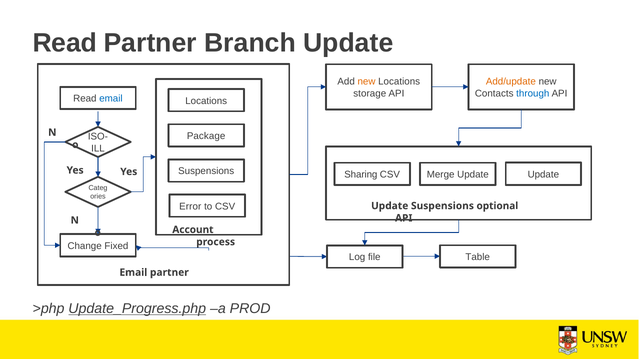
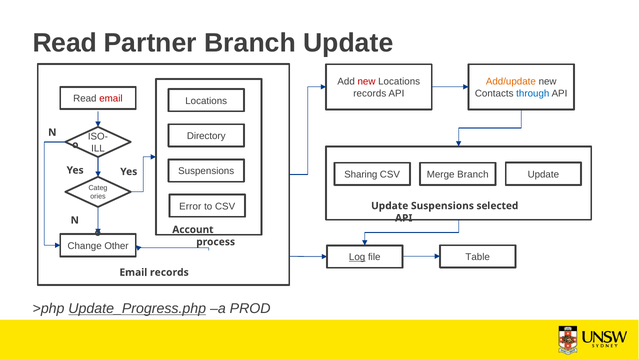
new colour: orange -> red (367, 82)
storage: storage -> records (370, 93)
email colour: blue -> red (111, 99)
Package: Package -> Directory (206, 136)
Merge Update: Update -> Branch (473, 175)
optional: optional -> selected (497, 206)
Fixed: Fixed -> Other (116, 246)
Log underline: none -> present (357, 258)
Email partner: partner -> records (169, 273)
